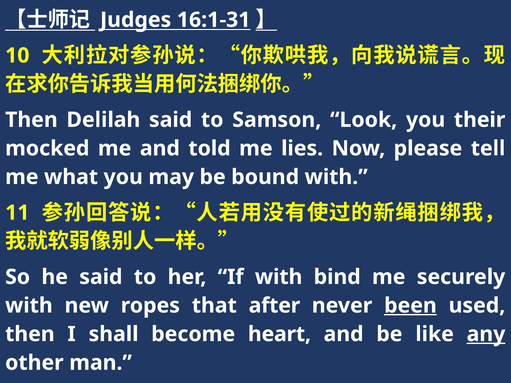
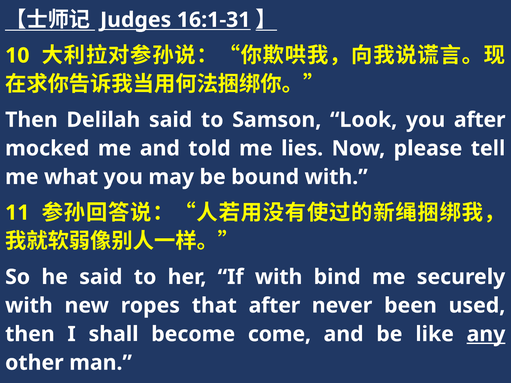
you their: their -> after (480, 120)
been underline: present -> none (410, 306)
heart: heart -> come (279, 334)
